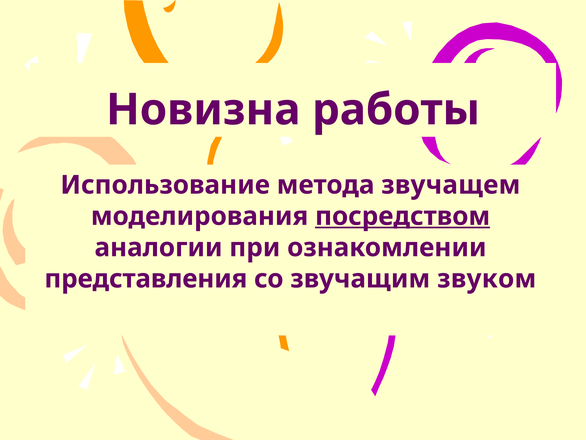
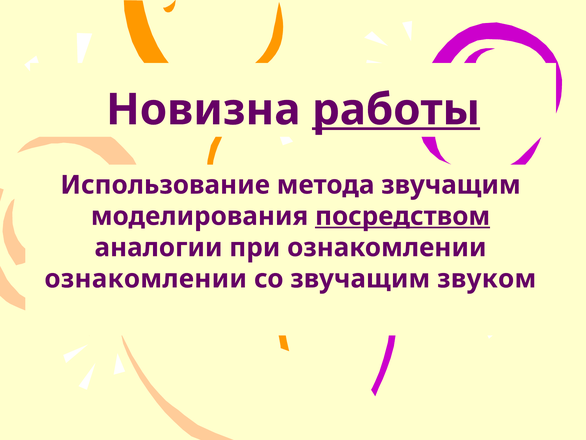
работы underline: none -> present (396, 110)
метода звучащем: звучащем -> звучащим (451, 185)
представления: представления -> ознакомлении (146, 279)
